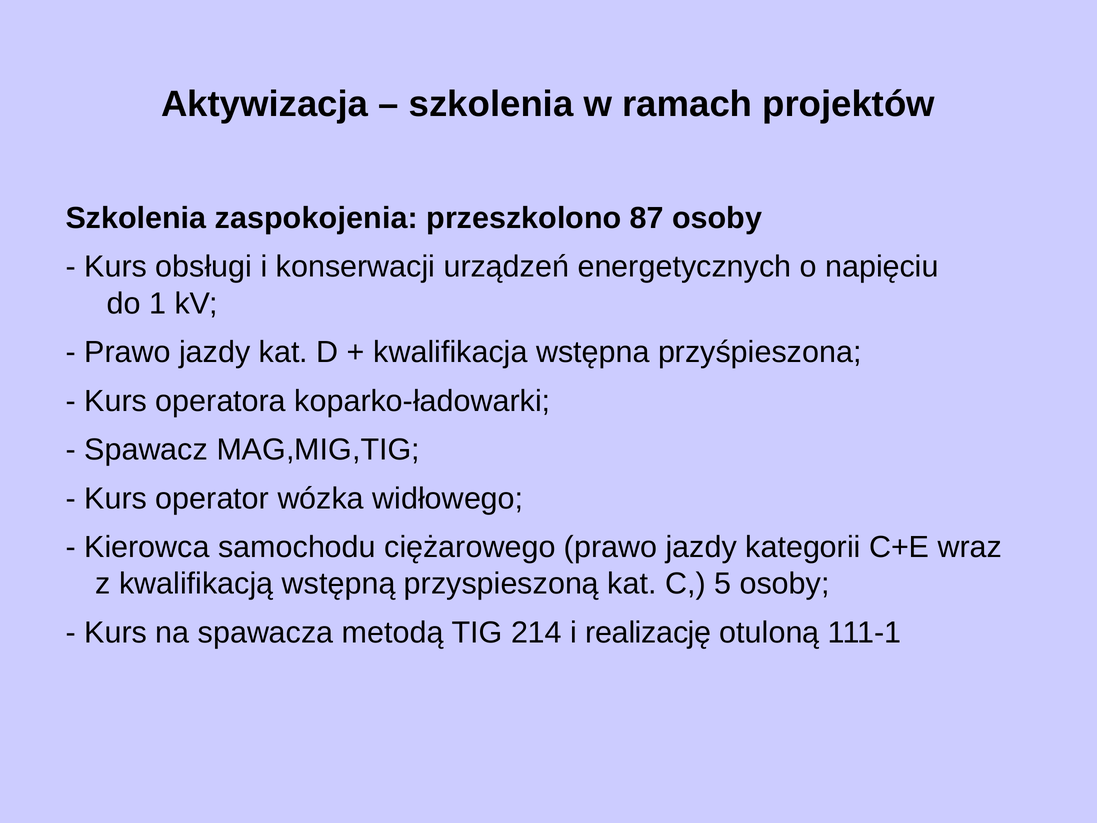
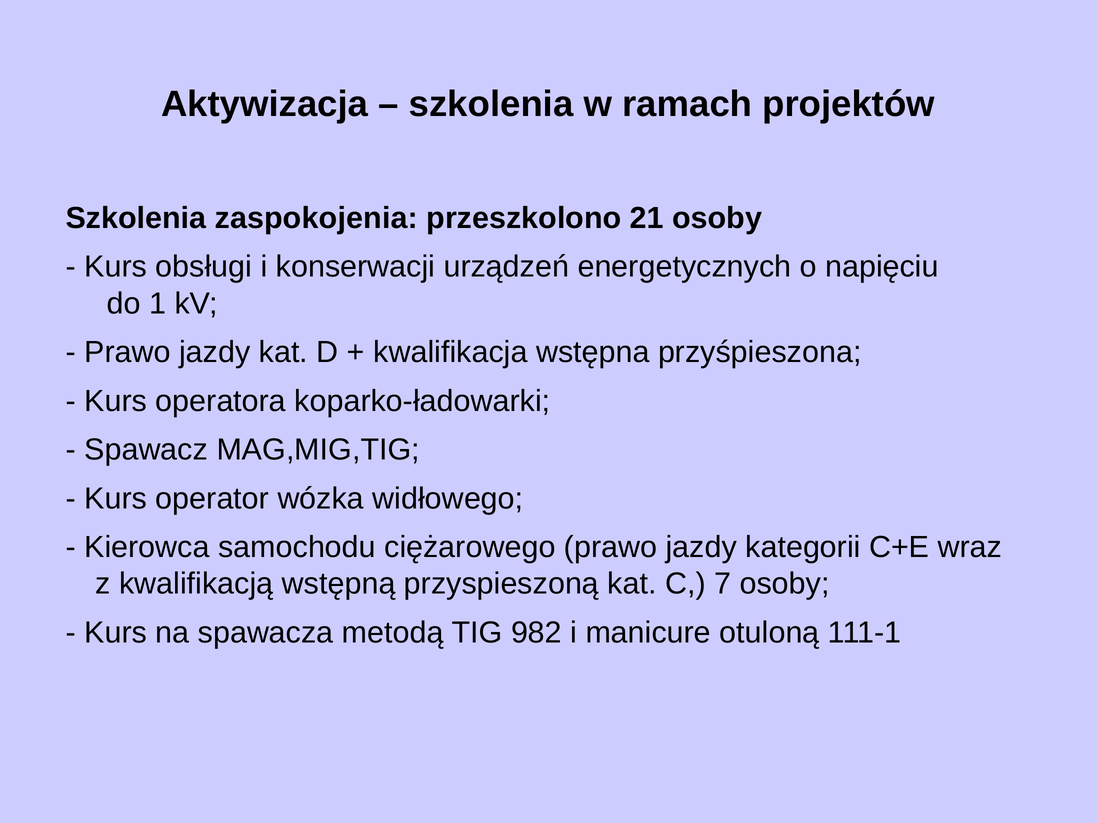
87: 87 -> 21 (647, 218)
5: 5 -> 7 (723, 584)
214: 214 -> 982 (536, 633)
realizację: realizację -> manicure (648, 633)
